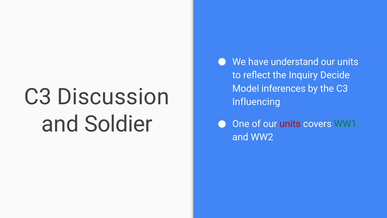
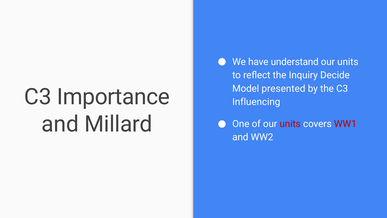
inferences: inferences -> presented (283, 88)
Discussion: Discussion -> Importance (113, 97)
Soldier: Soldier -> Millard (118, 124)
WW1 colour: green -> red (345, 124)
